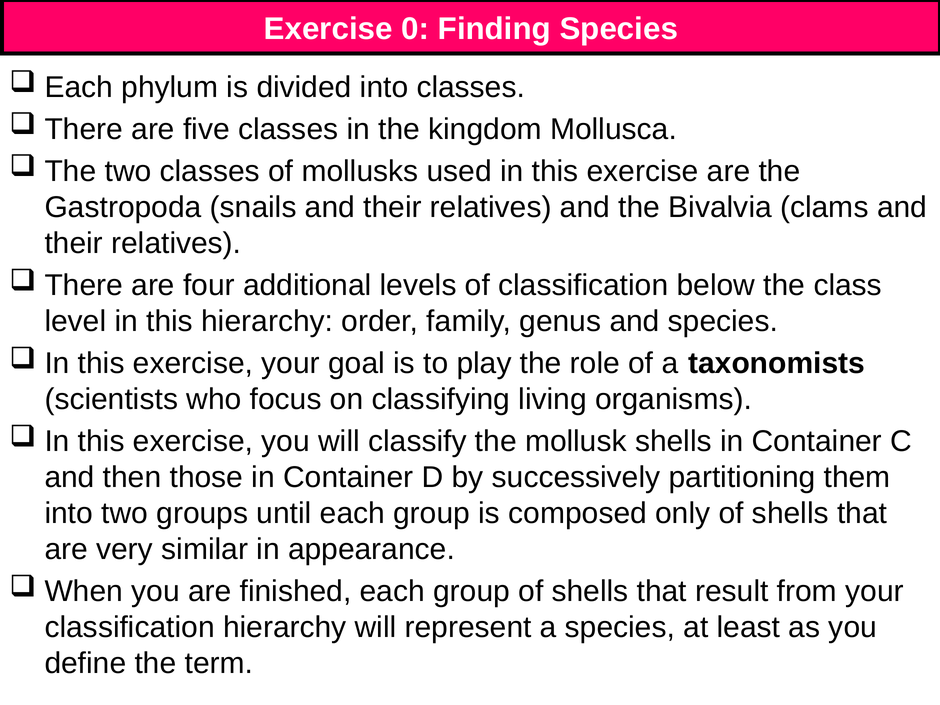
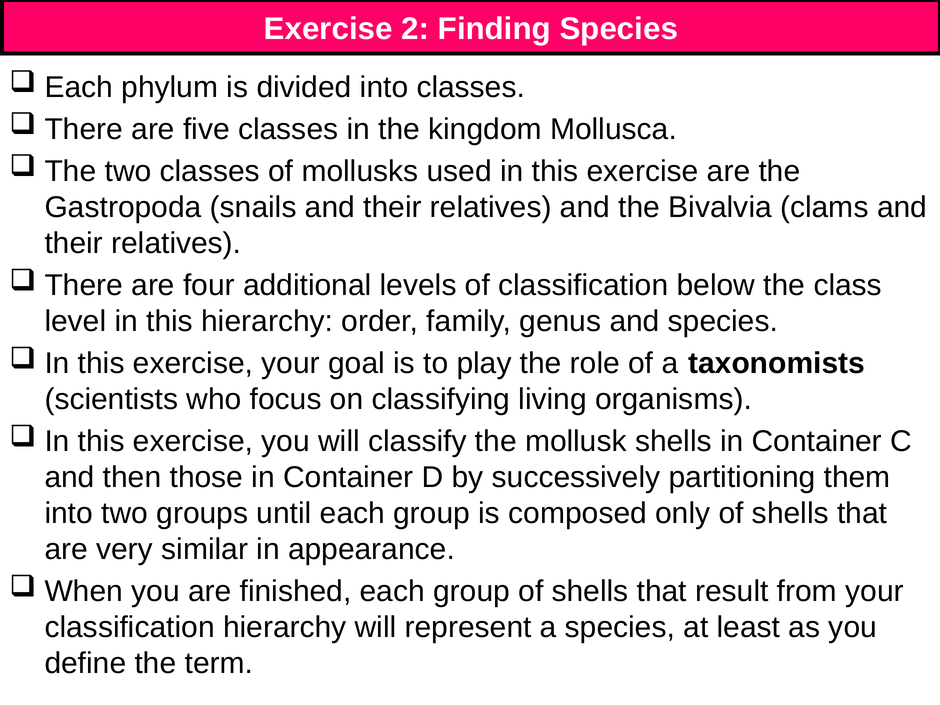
0: 0 -> 2 (415, 29)
